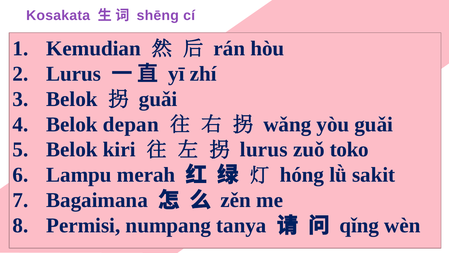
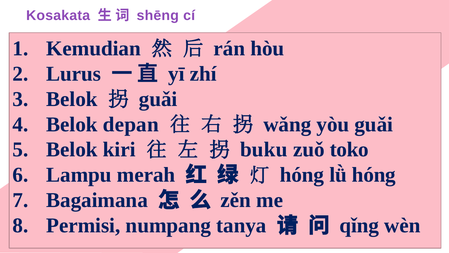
lurus: lurus -> buku (264, 149)
lǜ sakit: sakit -> hóng (374, 175)
